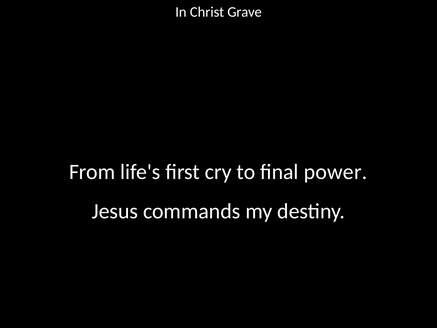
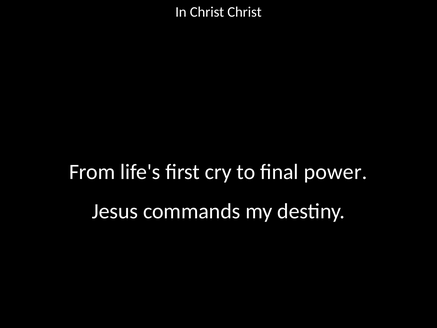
Christ Grave: Grave -> Christ (245, 12)
